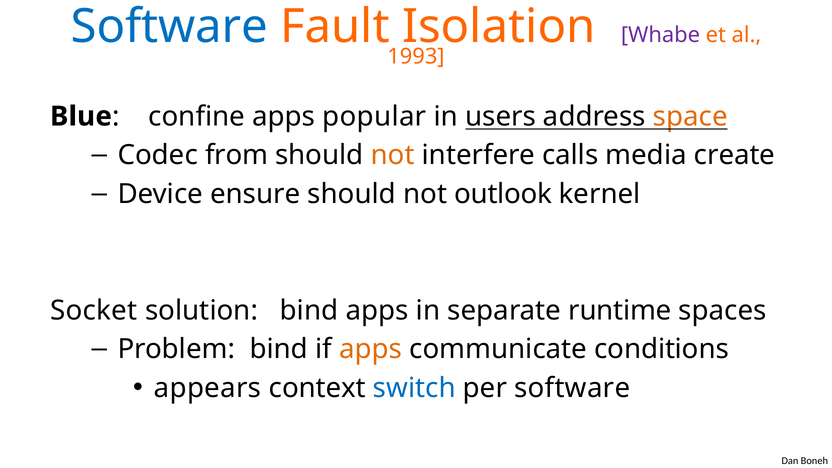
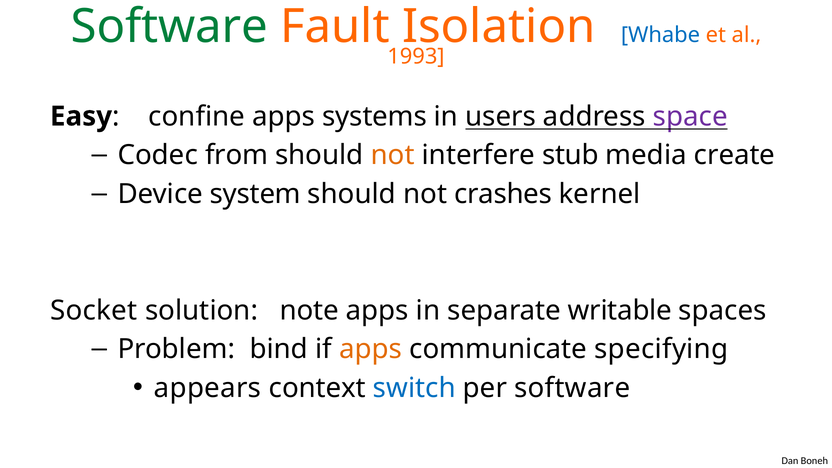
Software colour: blue -> green (169, 27)
Whabe colour: purple -> blue (660, 35)
Blue: Blue -> Easy (81, 116)
popular: popular -> systems (375, 116)
space colour: orange -> purple (690, 116)
calls: calls -> stub (570, 155)
ensure: ensure -> system (255, 194)
outlook: outlook -> crashes (503, 194)
solution bind: bind -> note (309, 310)
runtime: runtime -> writable (620, 310)
conditions: conditions -> specifying (661, 349)
